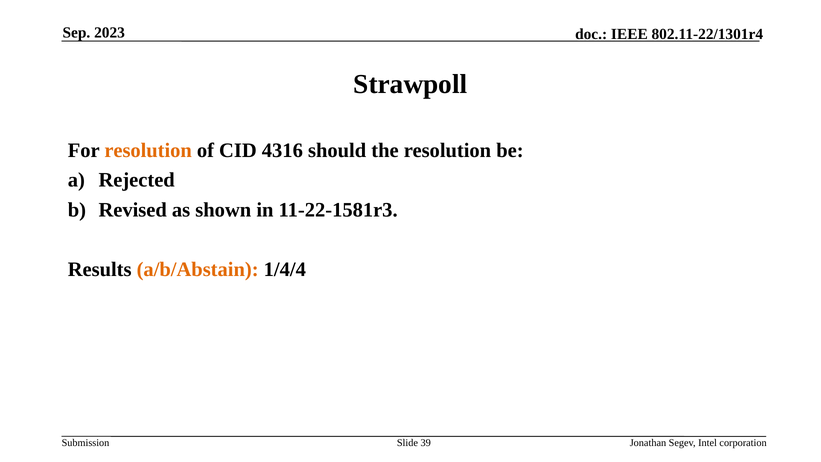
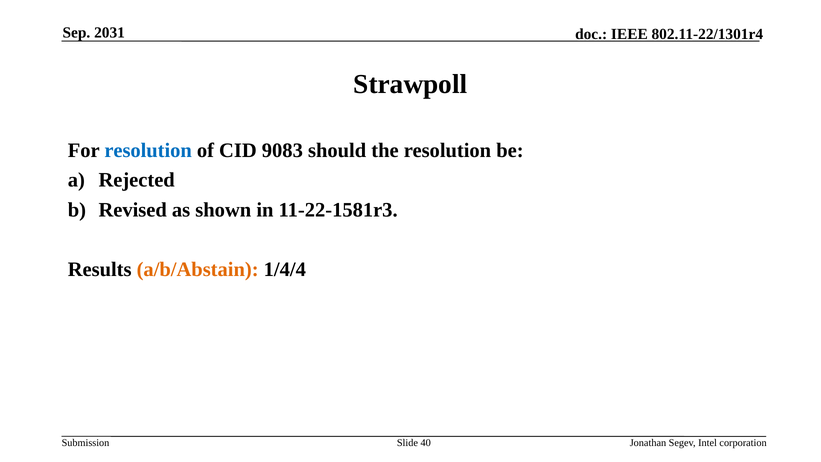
2023: 2023 -> 2031 (110, 33)
resolution colour: orange -> blue (148, 150)
4316: 4316 -> 9083 (282, 150)
39: 39 -> 40 (426, 443)
